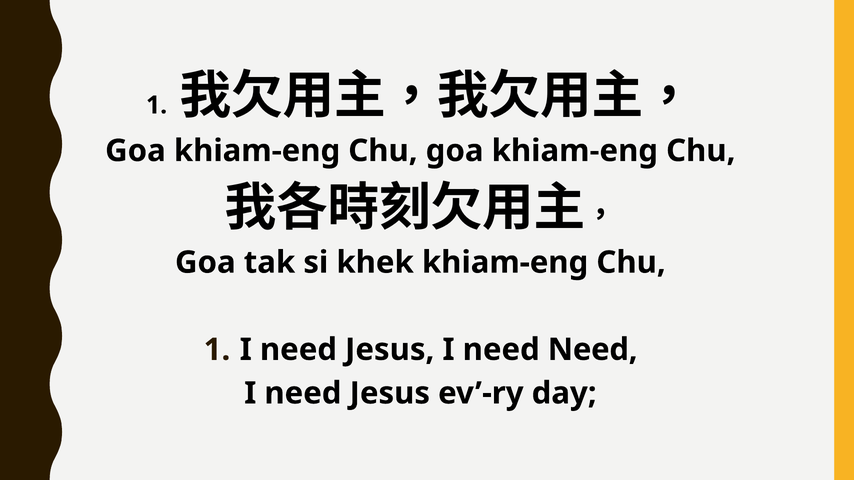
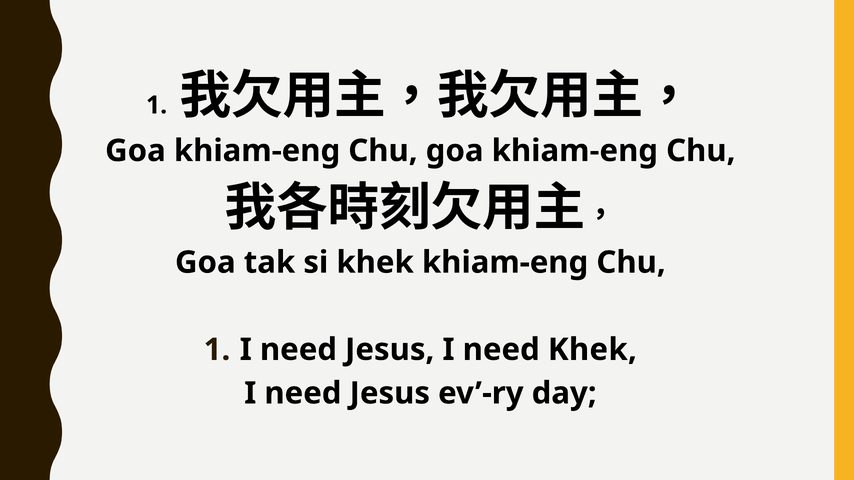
need Need: Need -> Khek (592, 350)
